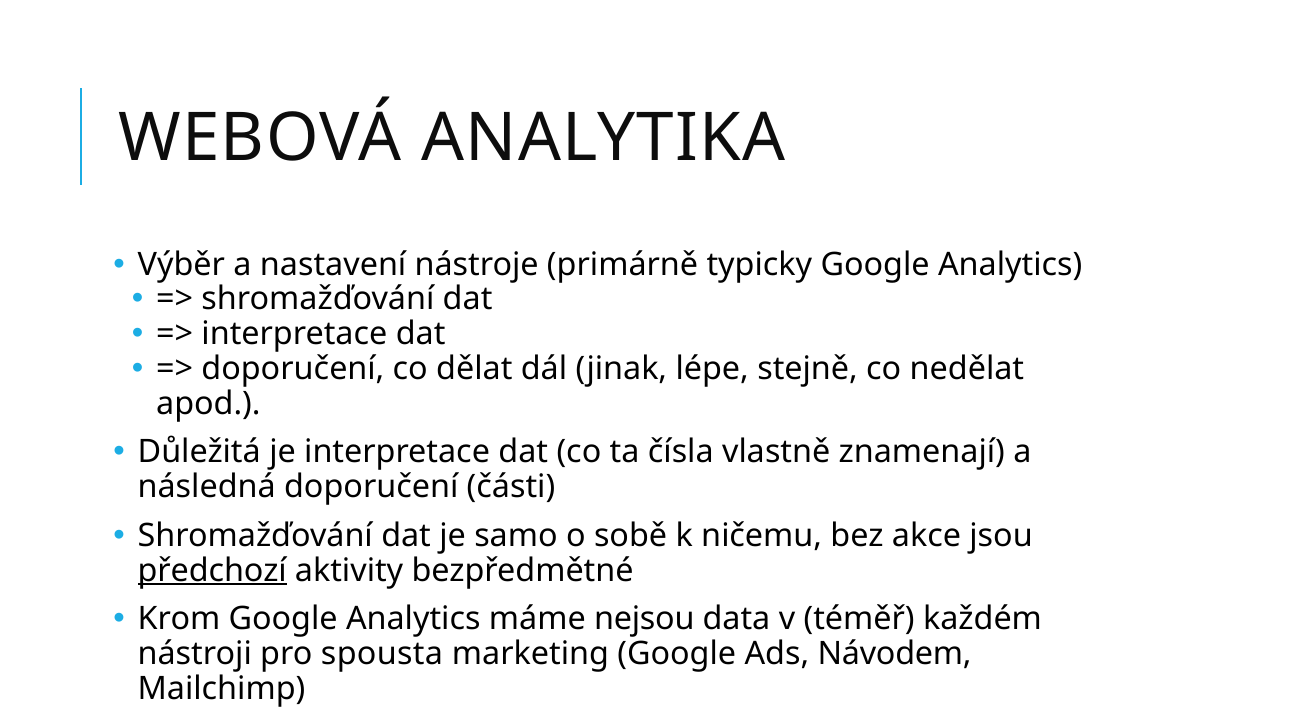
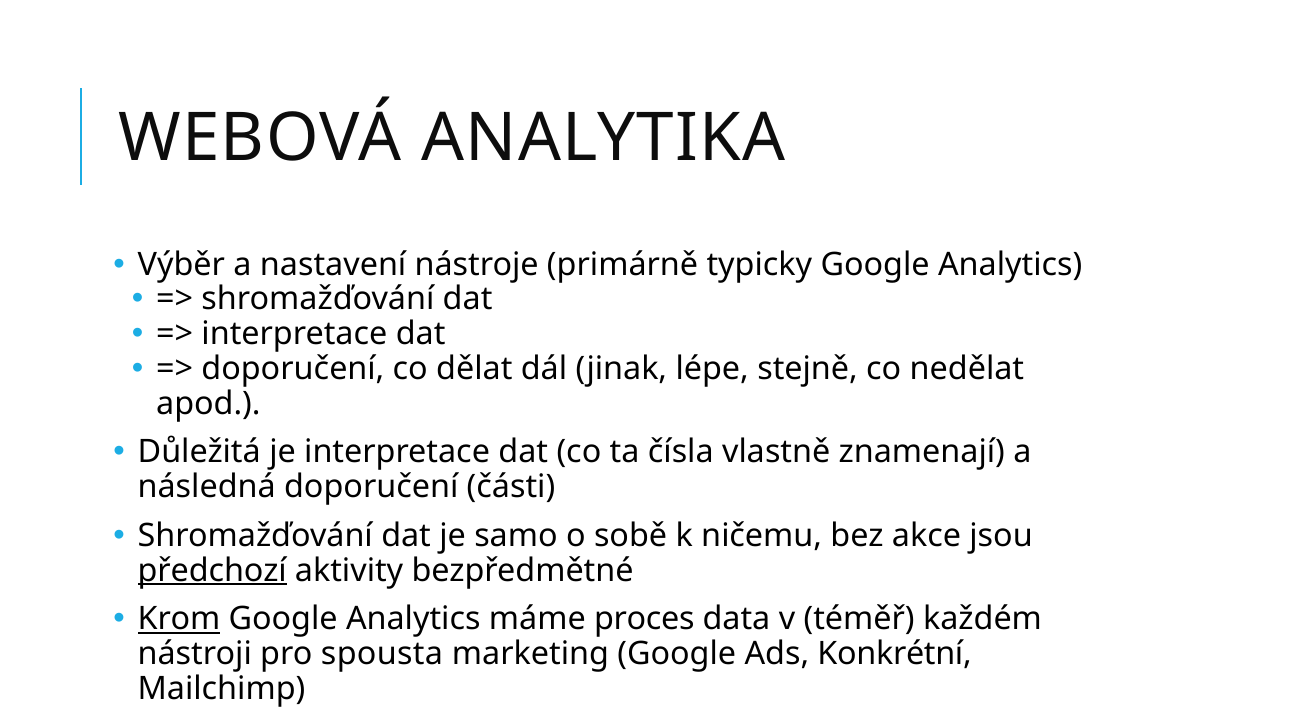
Krom underline: none -> present (179, 619)
nejsou: nejsou -> proces (644, 619)
Návodem: Návodem -> Konkrétní (895, 654)
